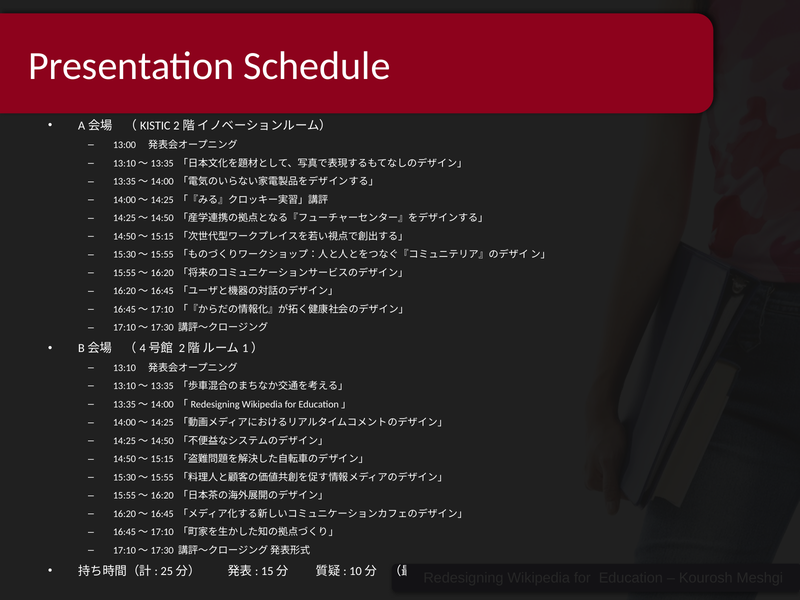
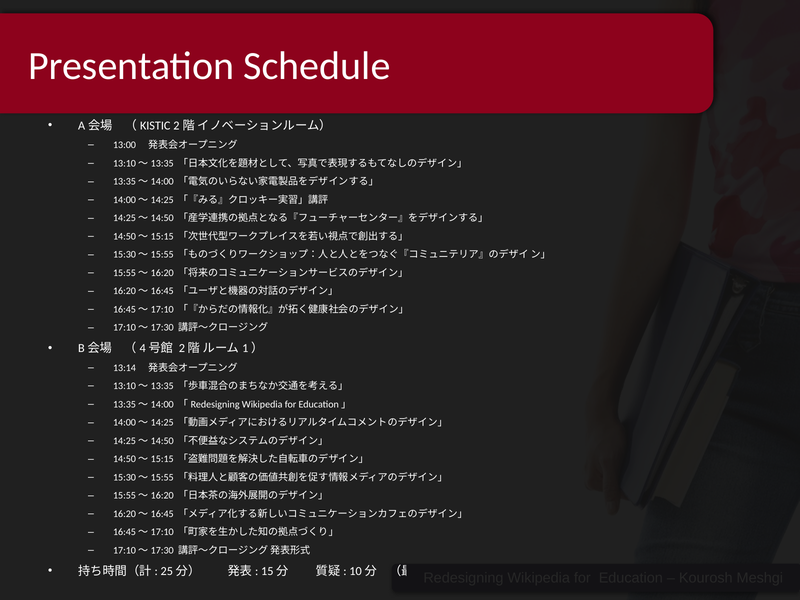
13:10: 13:10 -> 13:14 (124, 368)
